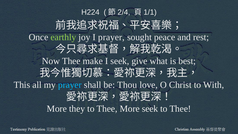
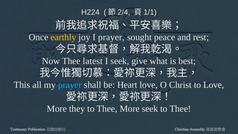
earthly colour: light green -> yellow (63, 37)
make: make -> latest (93, 61)
Thou: Thou -> Heart (127, 85)
to With: With -> Love (214, 85)
